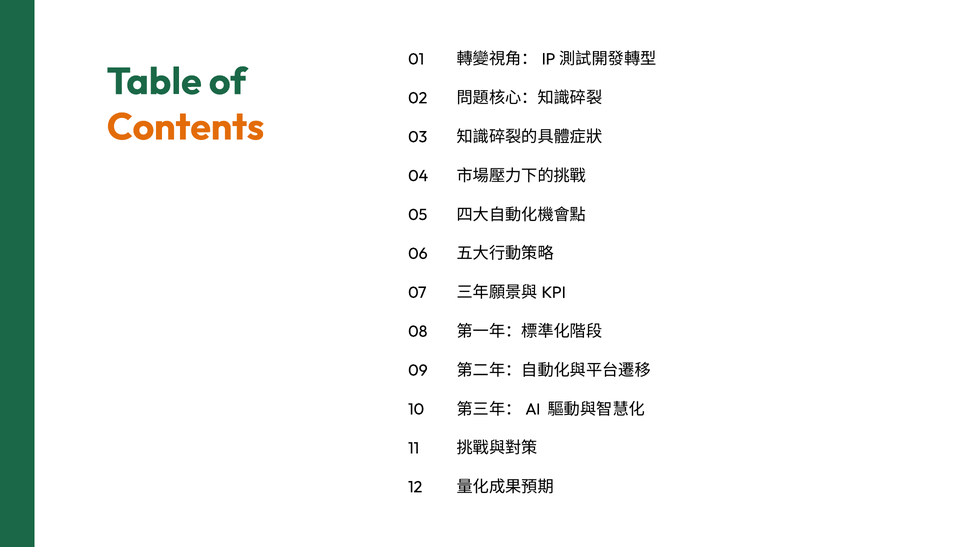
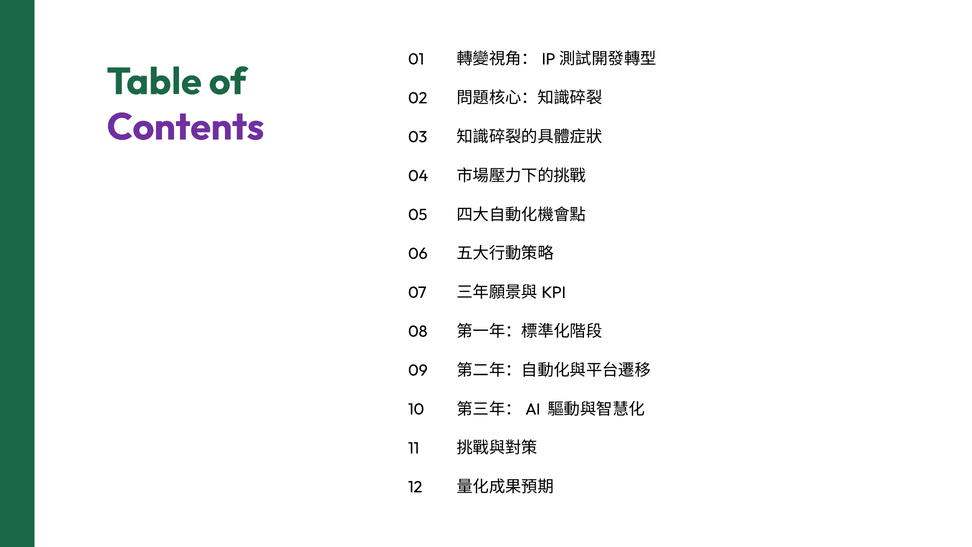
Contents colour: orange -> purple (185, 127)
